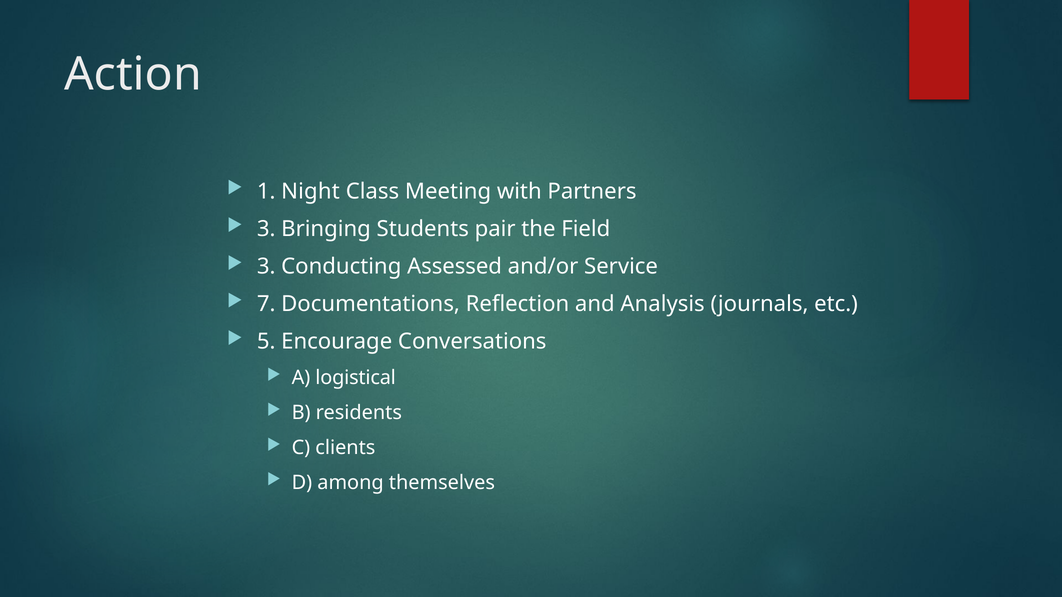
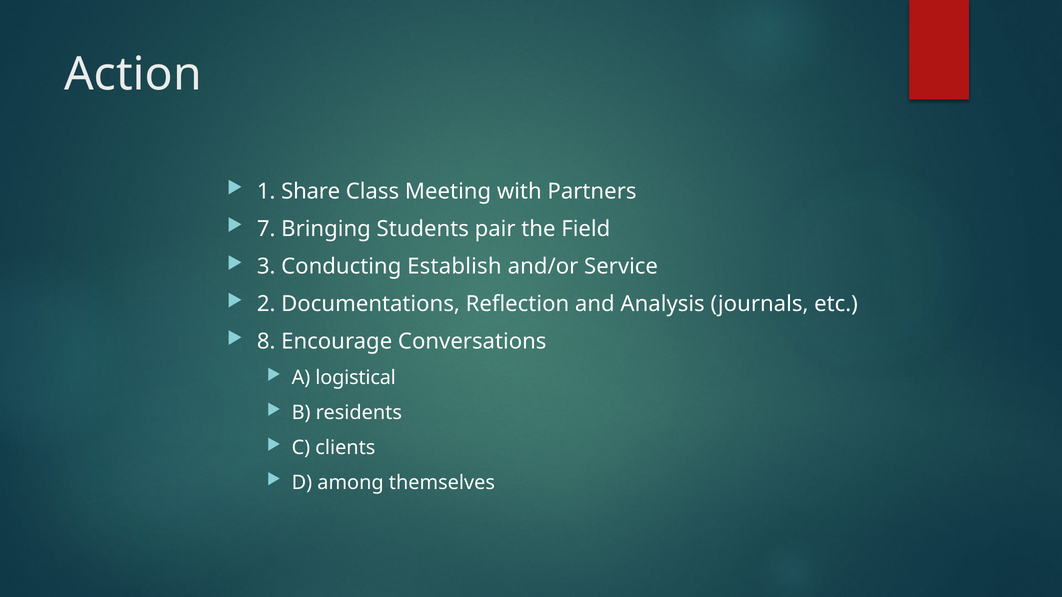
Night: Night -> Share (311, 191)
3: 3 -> 7 (266, 229)
Assessed: Assessed -> Establish (454, 267)
7: 7 -> 2 (266, 304)
5: 5 -> 8 (266, 342)
